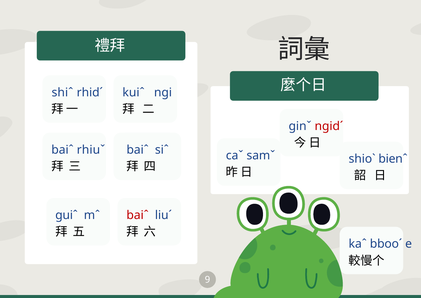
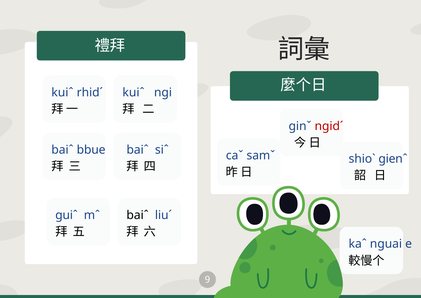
shiˆ: shiˆ -> kuiˆ (62, 92)
rhiuˇ: rhiuˇ -> bbue (91, 150)
bienˆ: bienˆ -> gienˆ (393, 159)
baiˆ colour: red -> black (138, 215)
bbooˊ: bbooˊ -> nguai (386, 244)
